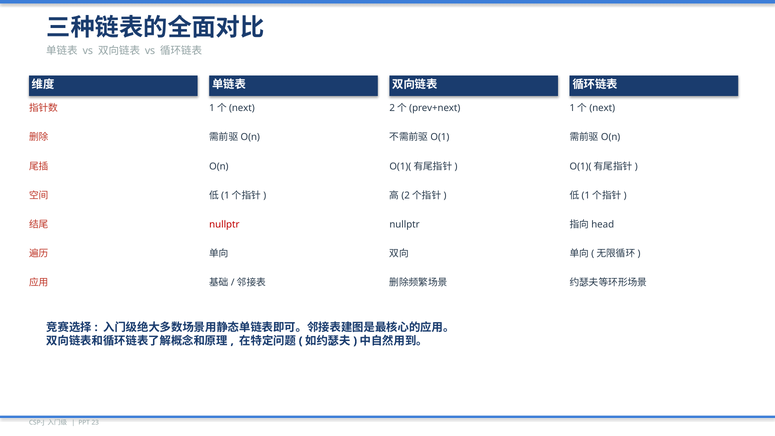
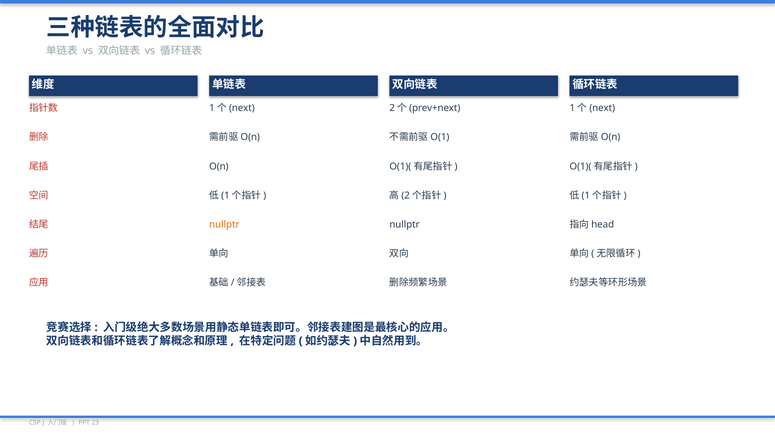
nullptr colour: red -> orange (224, 224)
